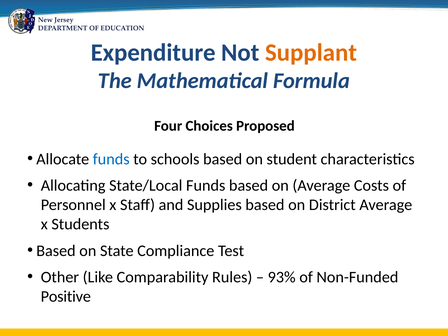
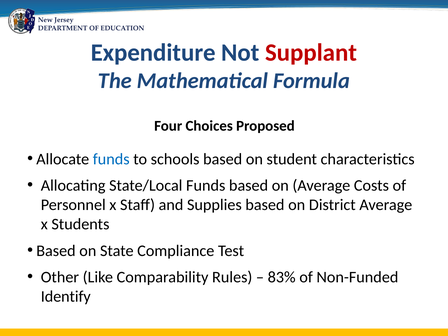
Supplant colour: orange -> red (311, 52)
93%: 93% -> 83% (282, 277)
Positive: Positive -> Identify (66, 296)
